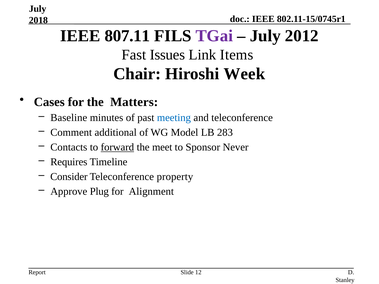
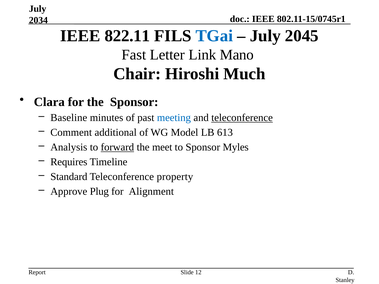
2018: 2018 -> 2034 (38, 20)
807.11: 807.11 -> 822.11 (127, 36)
TGai colour: purple -> blue (214, 36)
2012: 2012 -> 2045 (302, 36)
Issues: Issues -> Letter (167, 55)
Items: Items -> Mano (237, 55)
Week: Week -> Much (244, 74)
Cases: Cases -> Clara (49, 102)
the Matters: Matters -> Sponsor (134, 102)
teleconference underline: none -> present (242, 118)
283: 283 -> 613 (225, 133)
Contacts: Contacts -> Analysis (69, 147)
Never: Never -> Myles (236, 147)
Consider: Consider -> Standard (69, 177)
